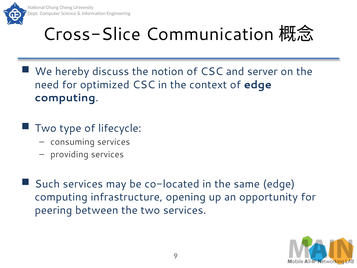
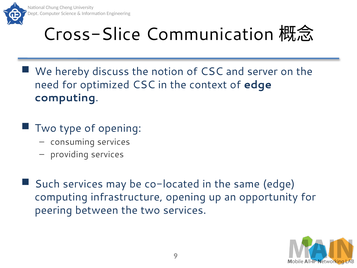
of lifecycle: lifecycle -> opening (120, 128)
